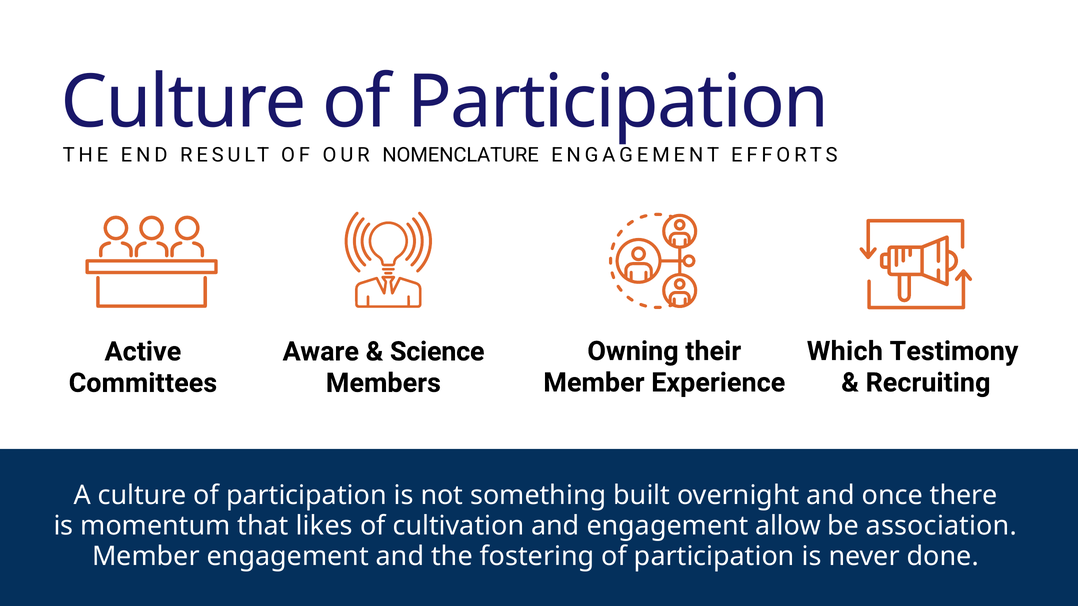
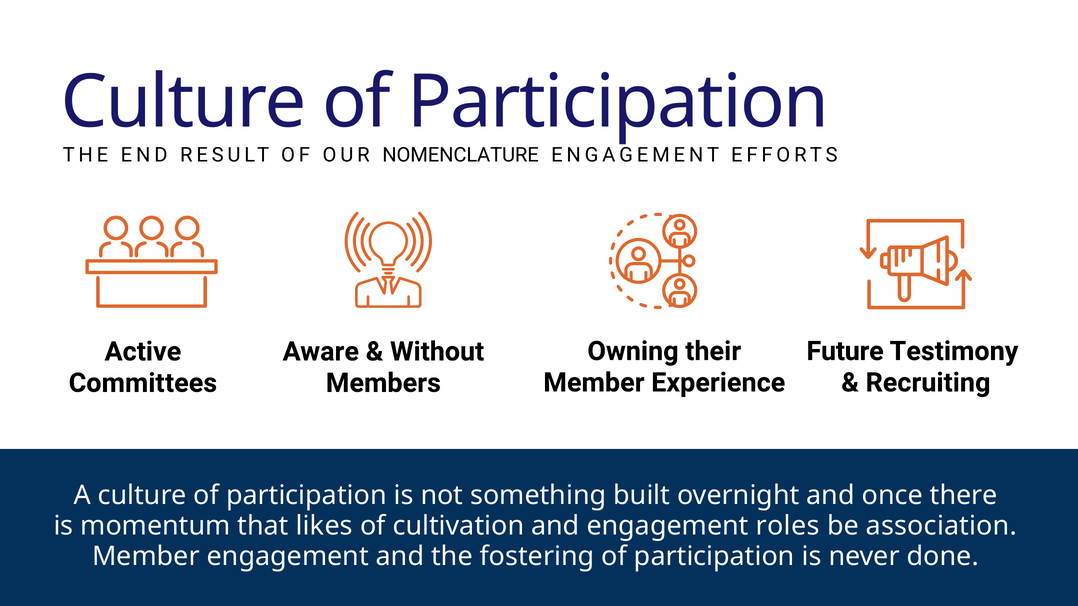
Which: Which -> Future (845, 351)
Science: Science -> Without (437, 352)
allow: allow -> roles (788, 526)
